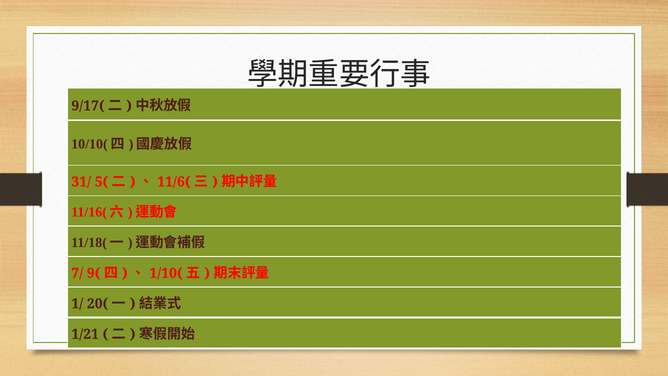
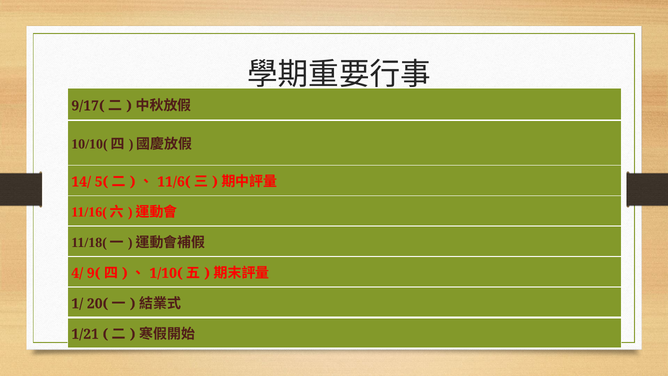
31/: 31/ -> 14/ (81, 182)
7/: 7/ -> 4/ (77, 273)
